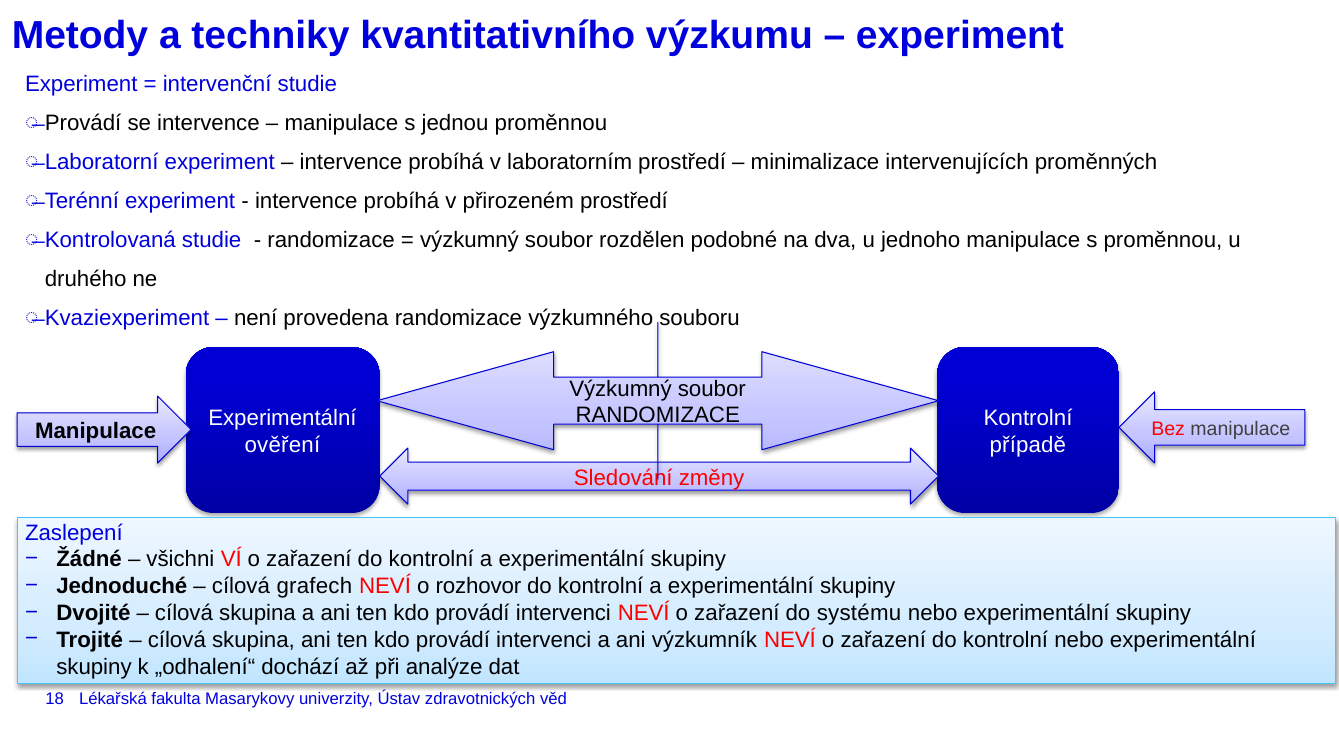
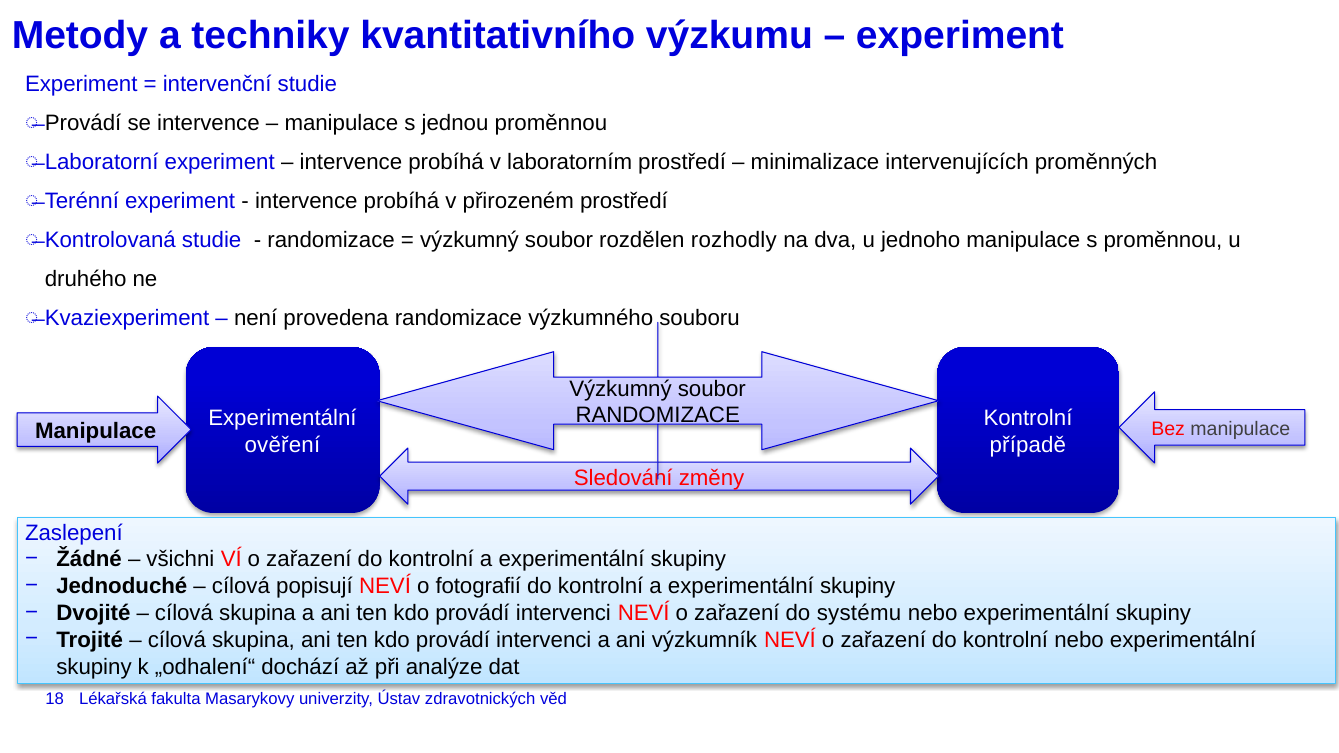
podobné: podobné -> rozhodly (734, 240)
grafech: grafech -> popisují (314, 587)
rozhovor: rozhovor -> fotografií (478, 587)
